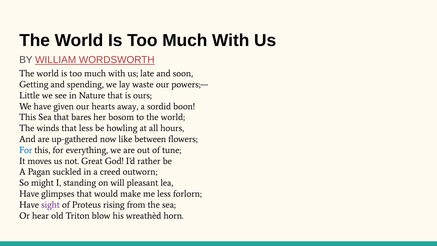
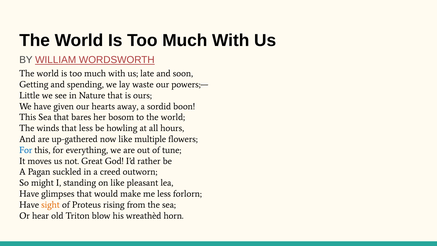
between: between -> multiple (150, 139)
on will: will -> like (117, 183)
sight colour: purple -> orange (51, 205)
